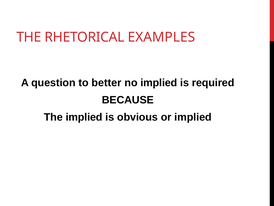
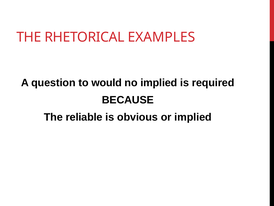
better: better -> would (107, 83)
The implied: implied -> reliable (84, 117)
